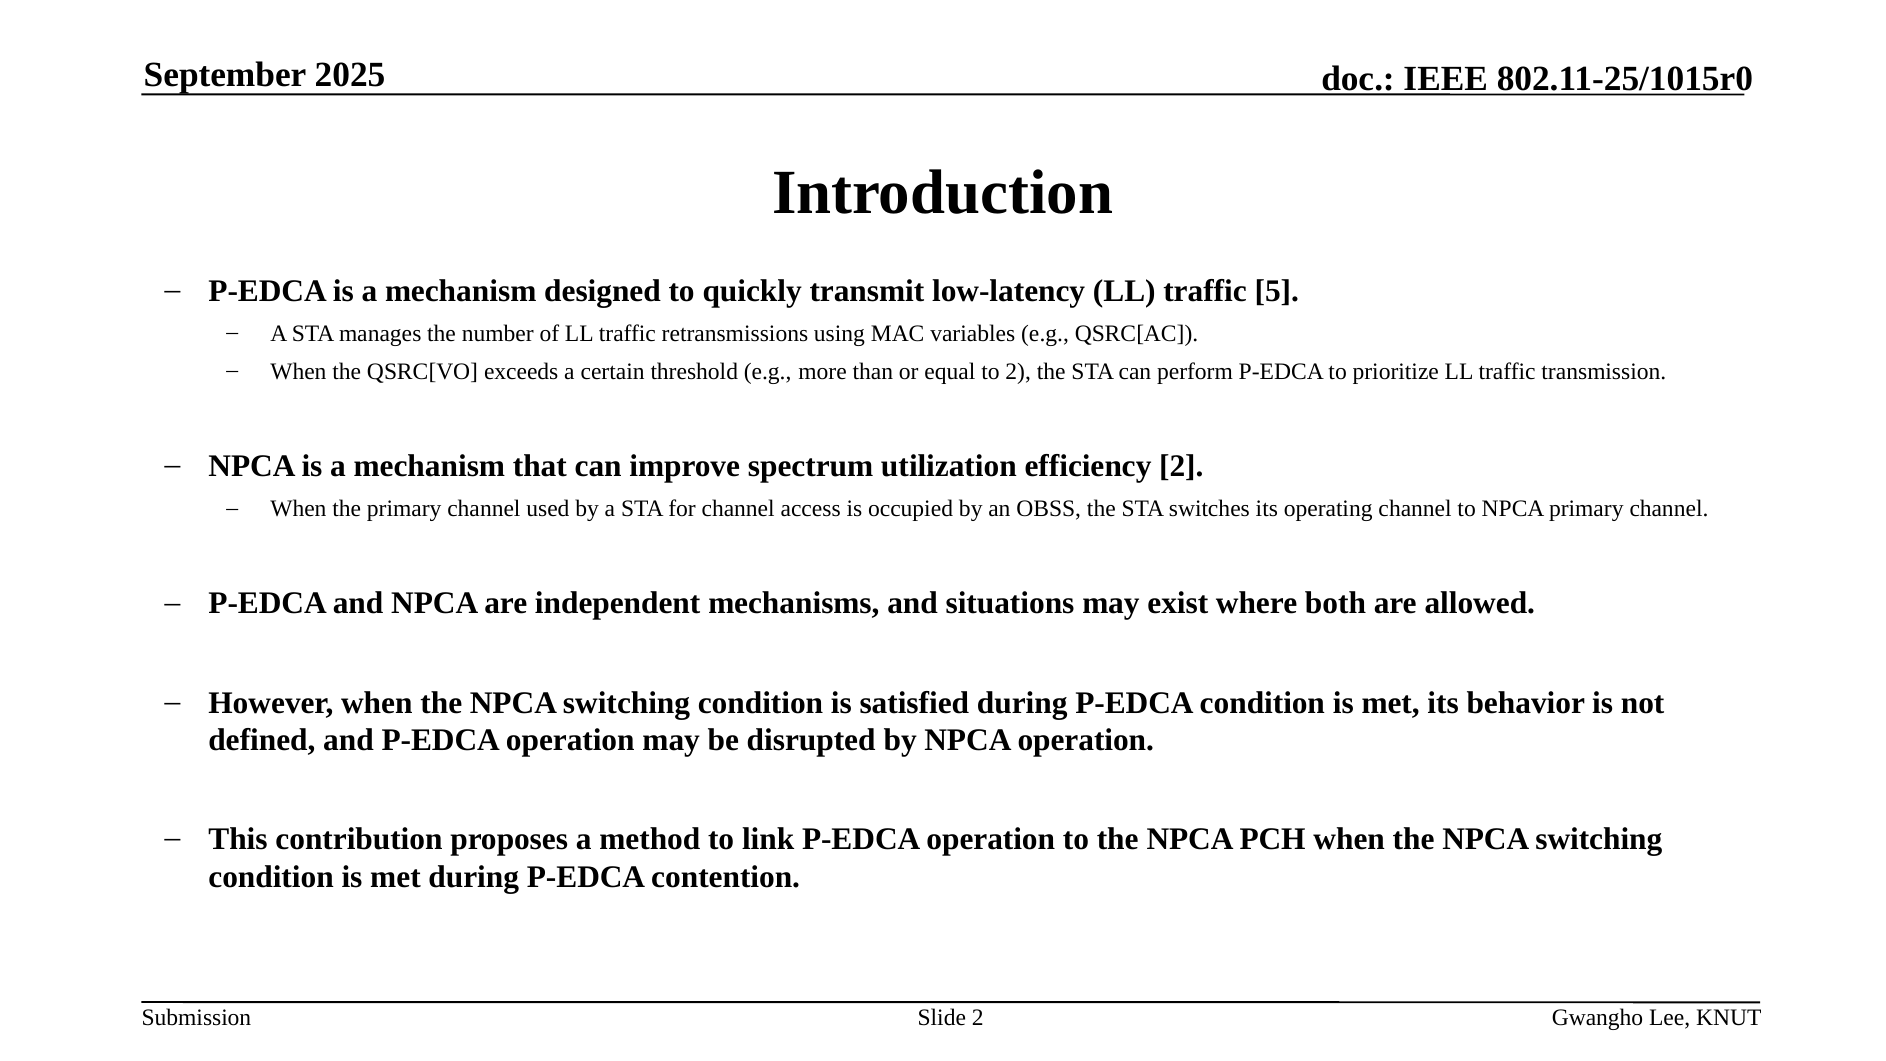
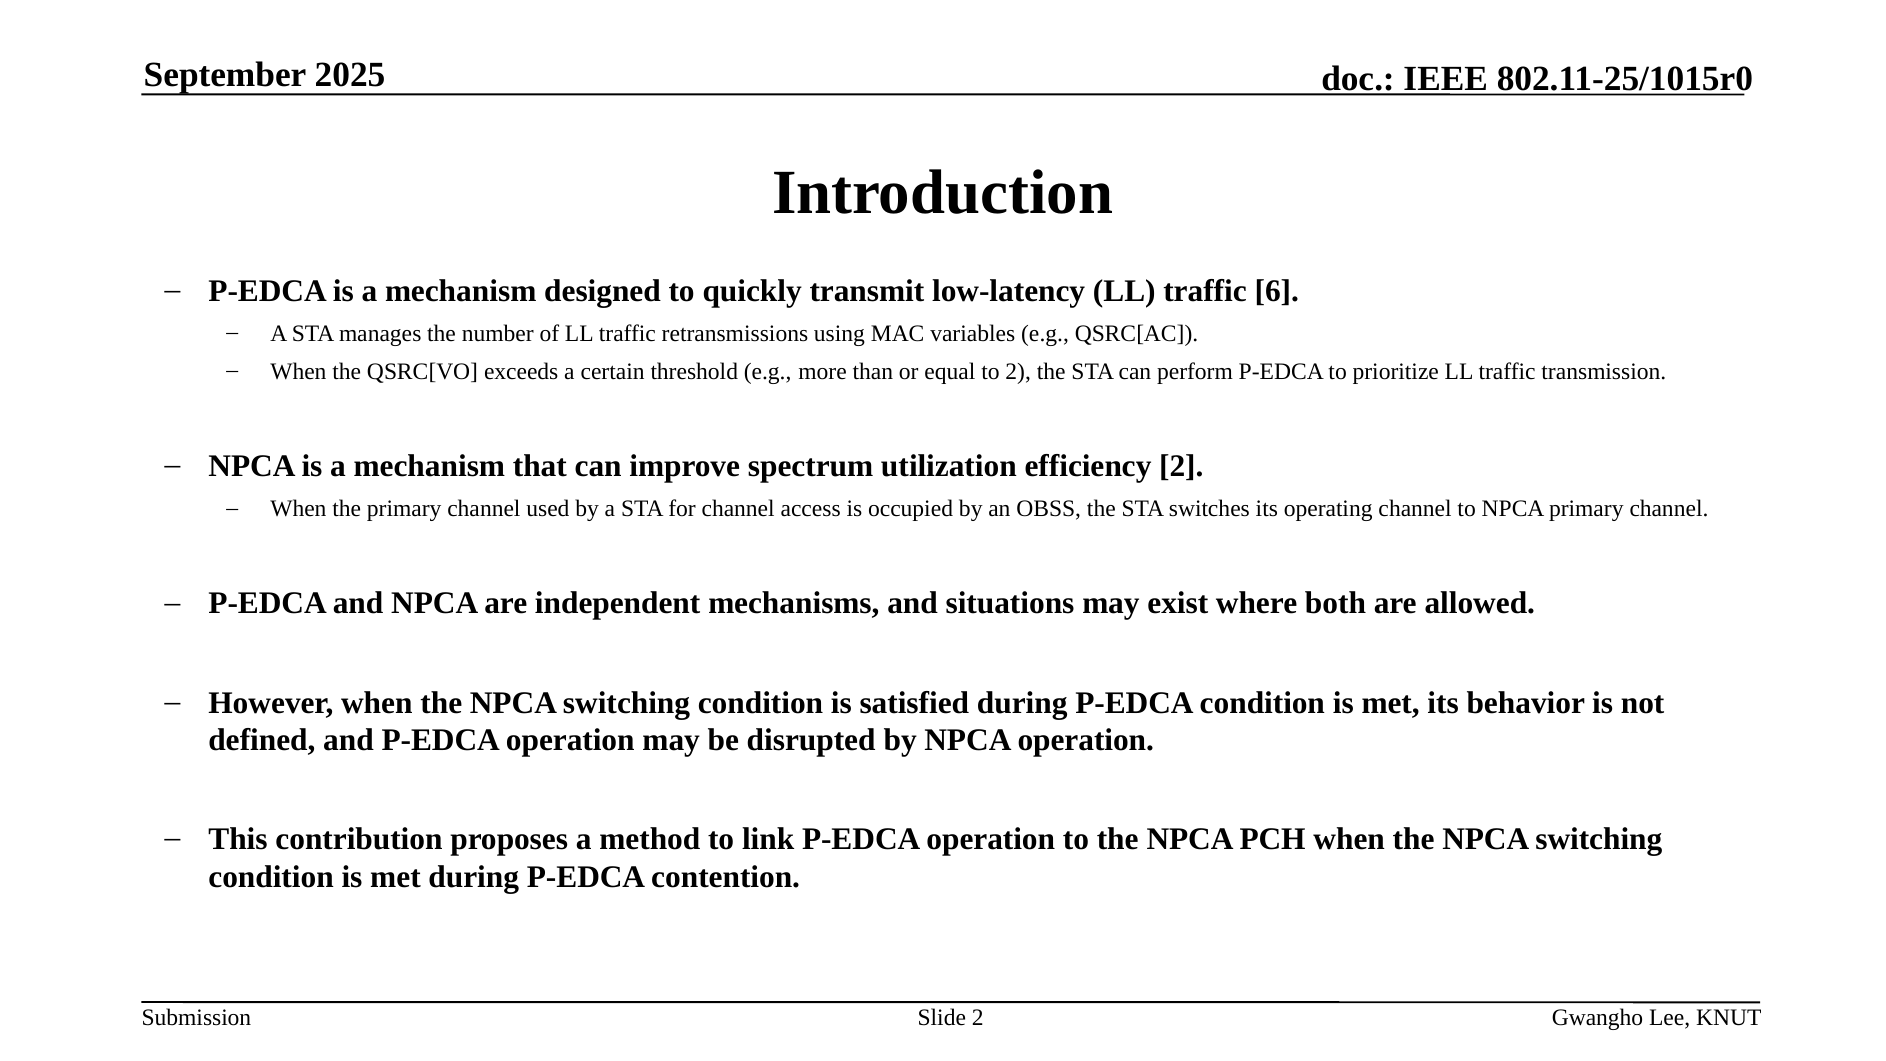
5: 5 -> 6 (1277, 291)
